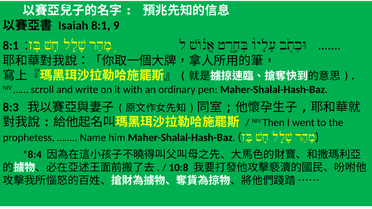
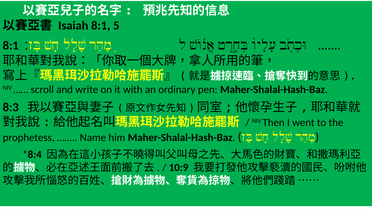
9: 9 -> 5 (116, 26)
10:8: 10:8 -> 10:9 (179, 168)
